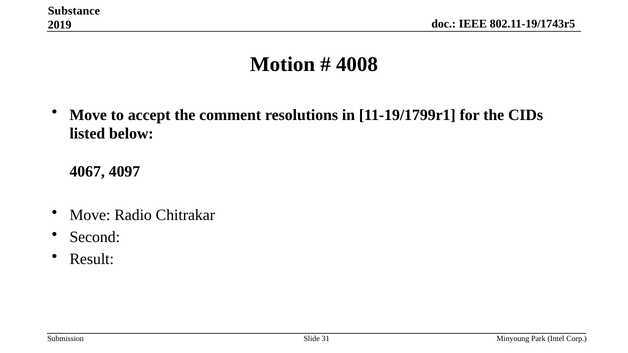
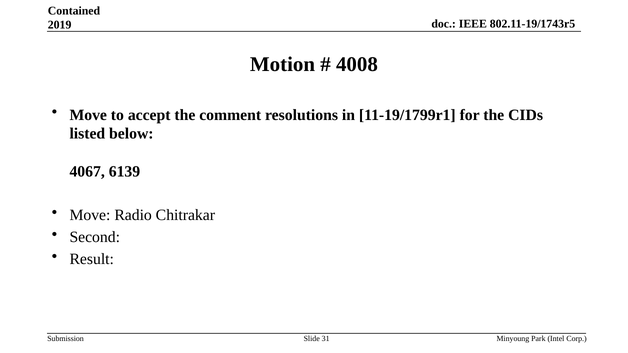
Substance: Substance -> Contained (74, 11)
4097: 4097 -> 6139 (124, 171)
